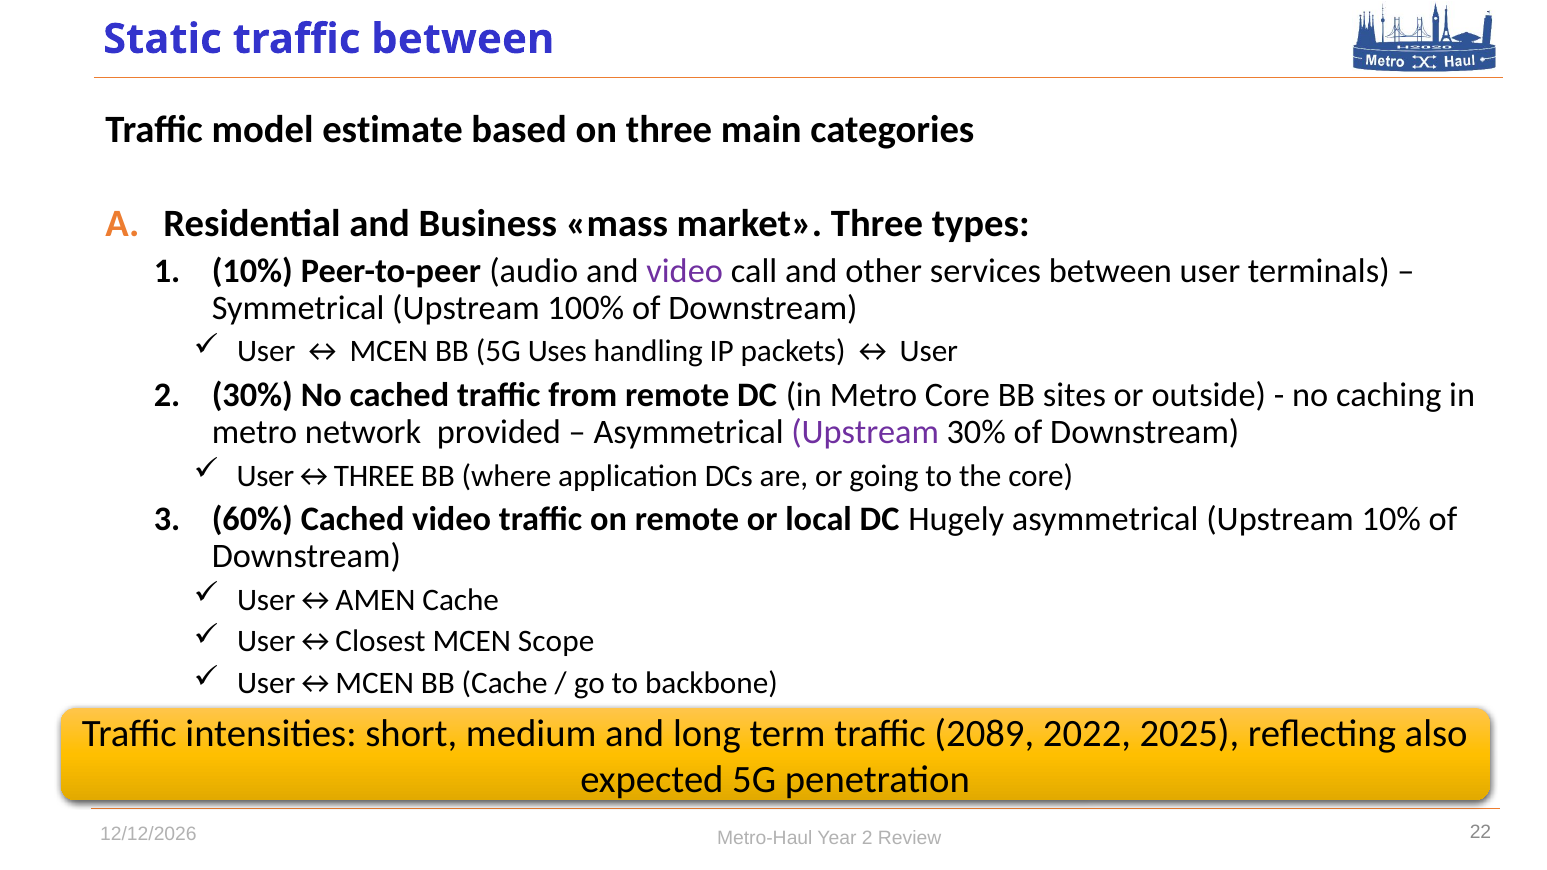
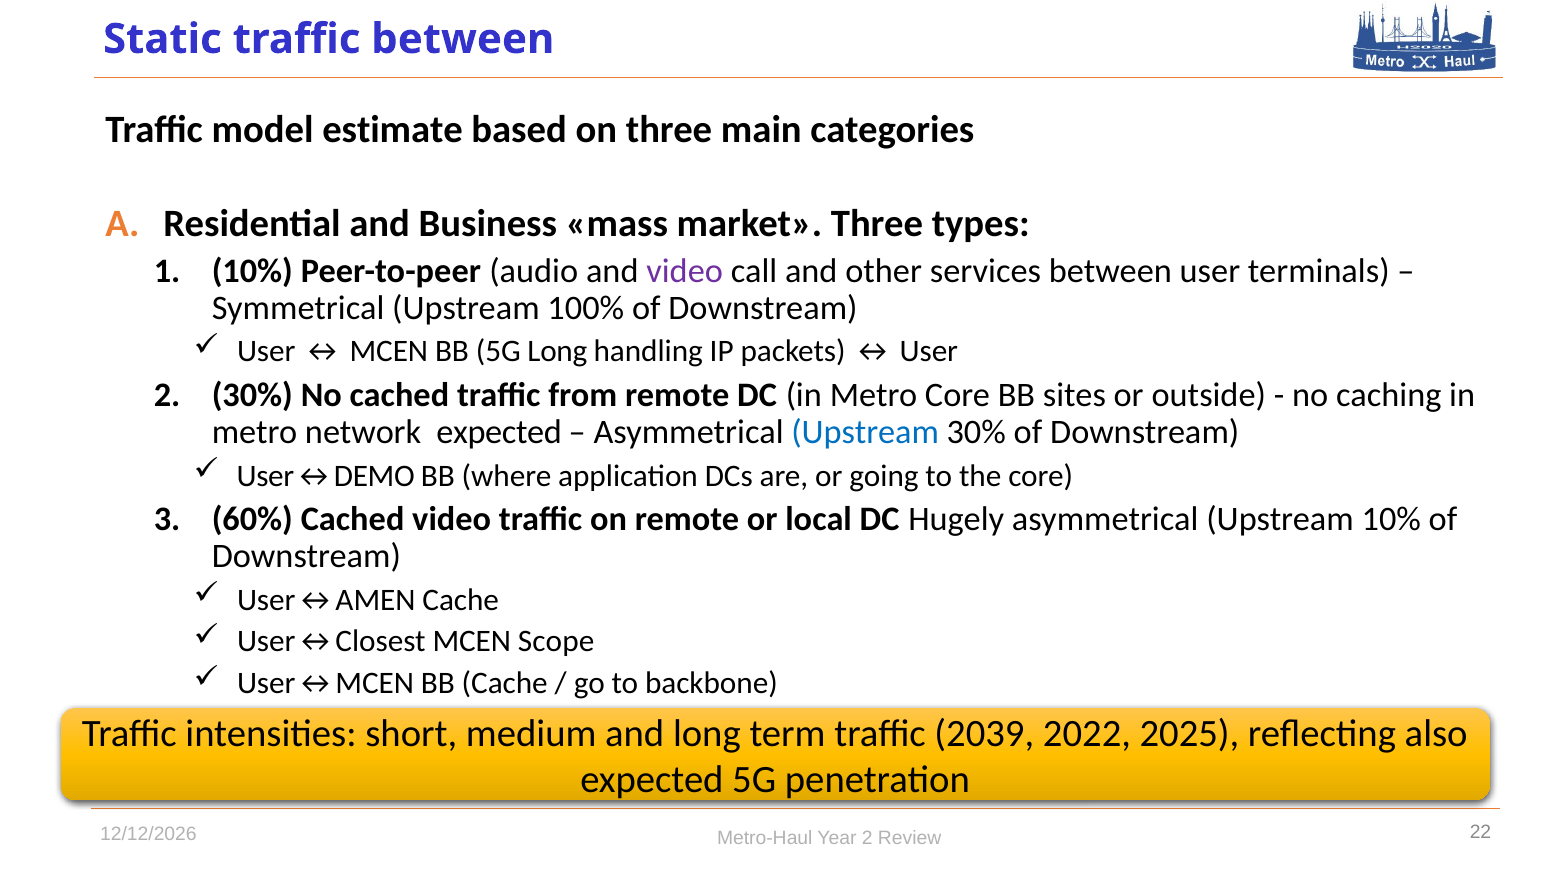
5G Uses: Uses -> Long (557, 352)
network provided: provided -> expected (499, 432)
Upstream colour: purple -> blue (865, 432)
User↔THREE: User↔THREE -> User↔DEMO (326, 476)
2089: 2089 -> 2039 (984, 734)
